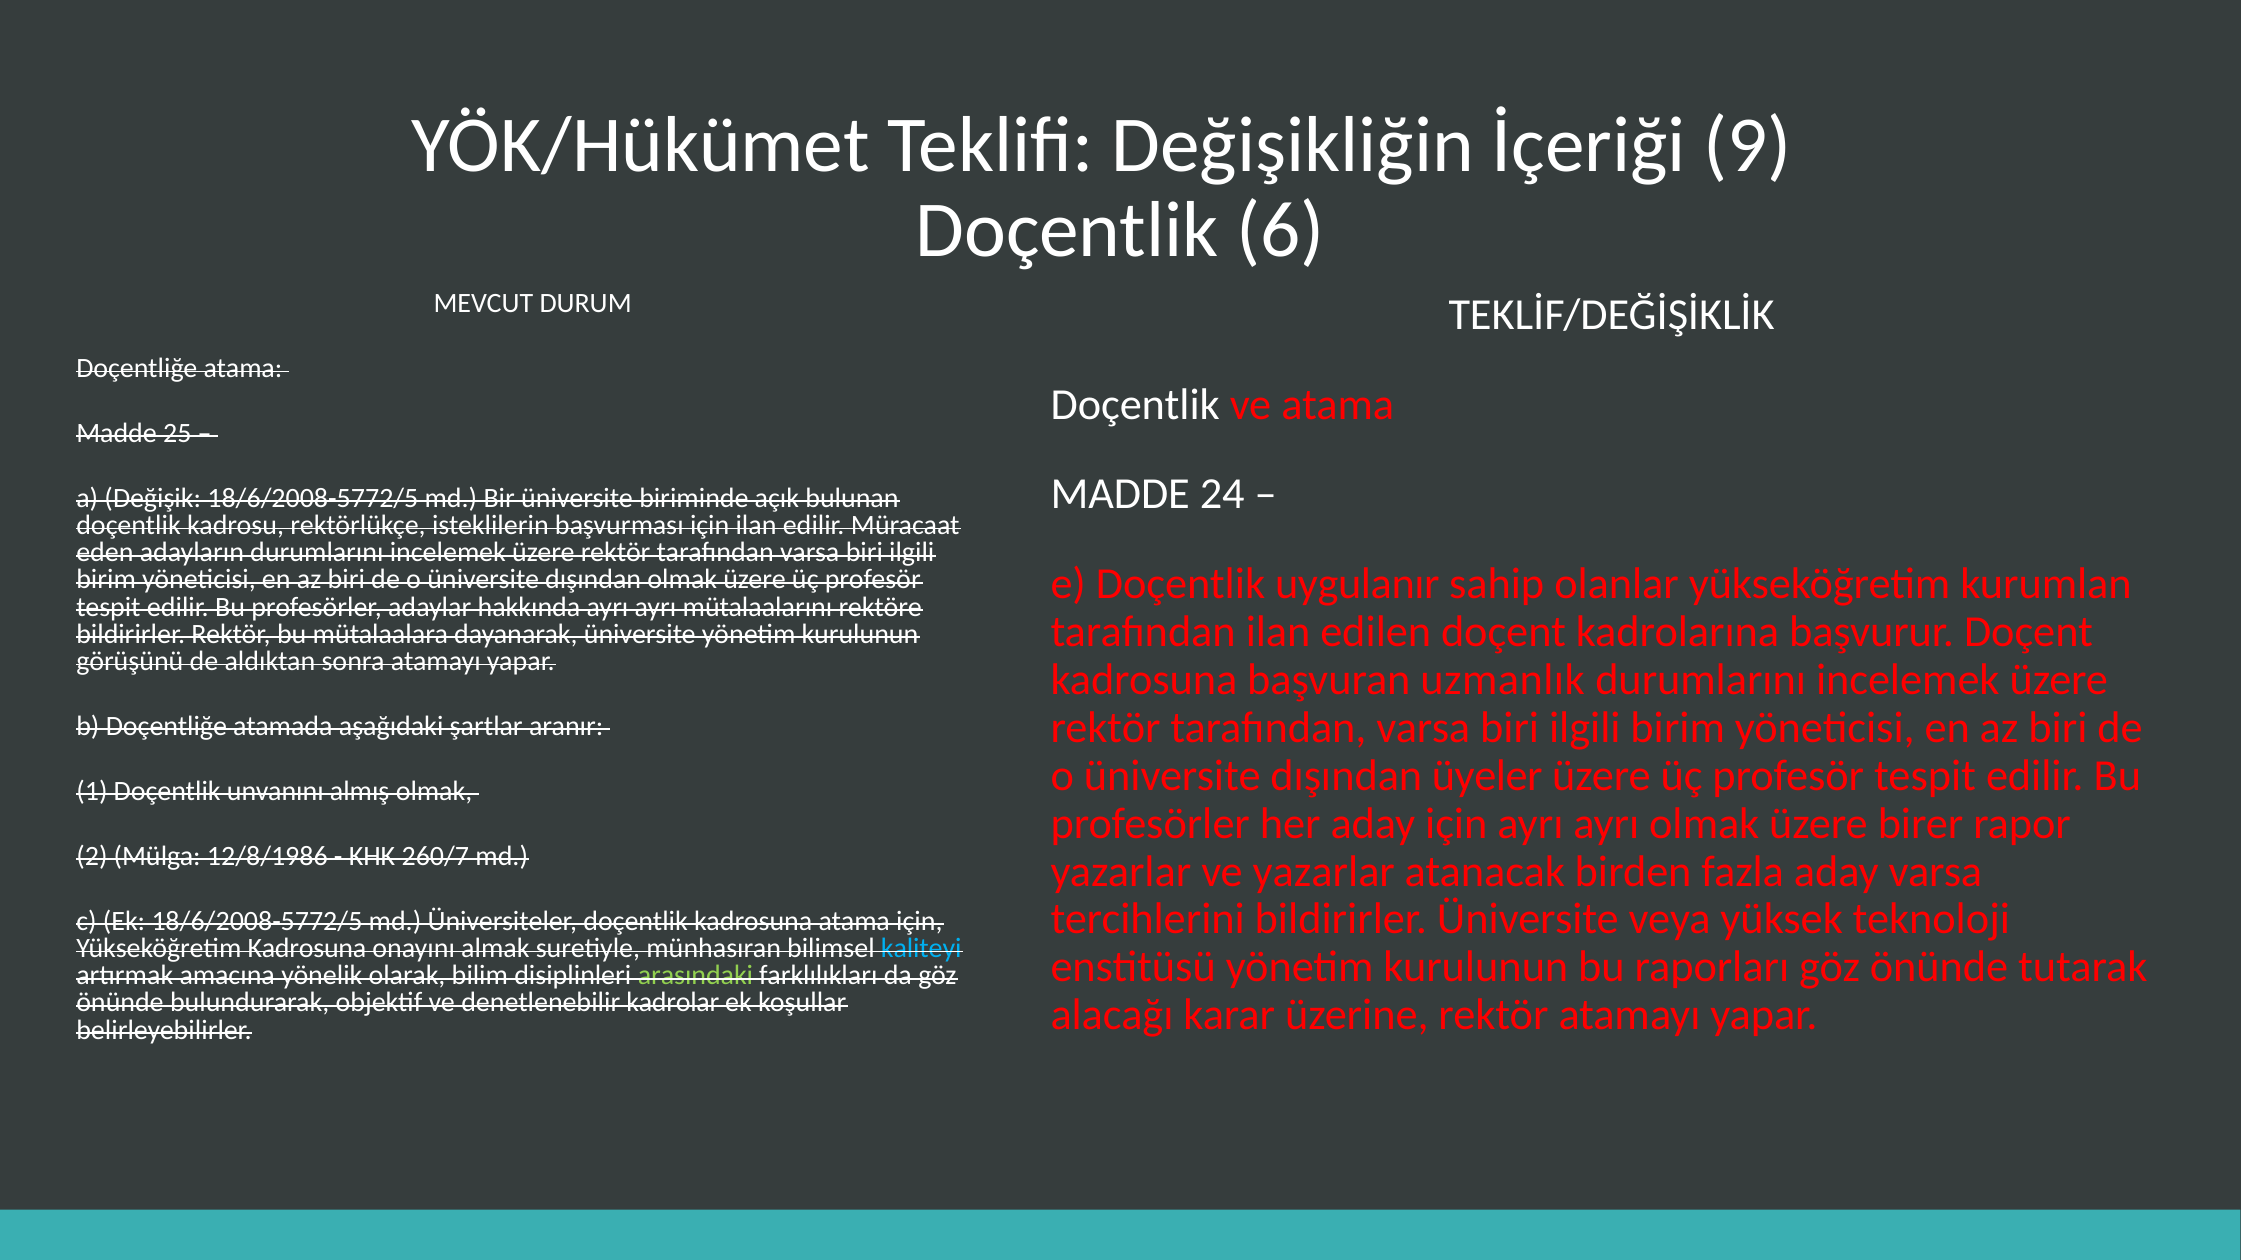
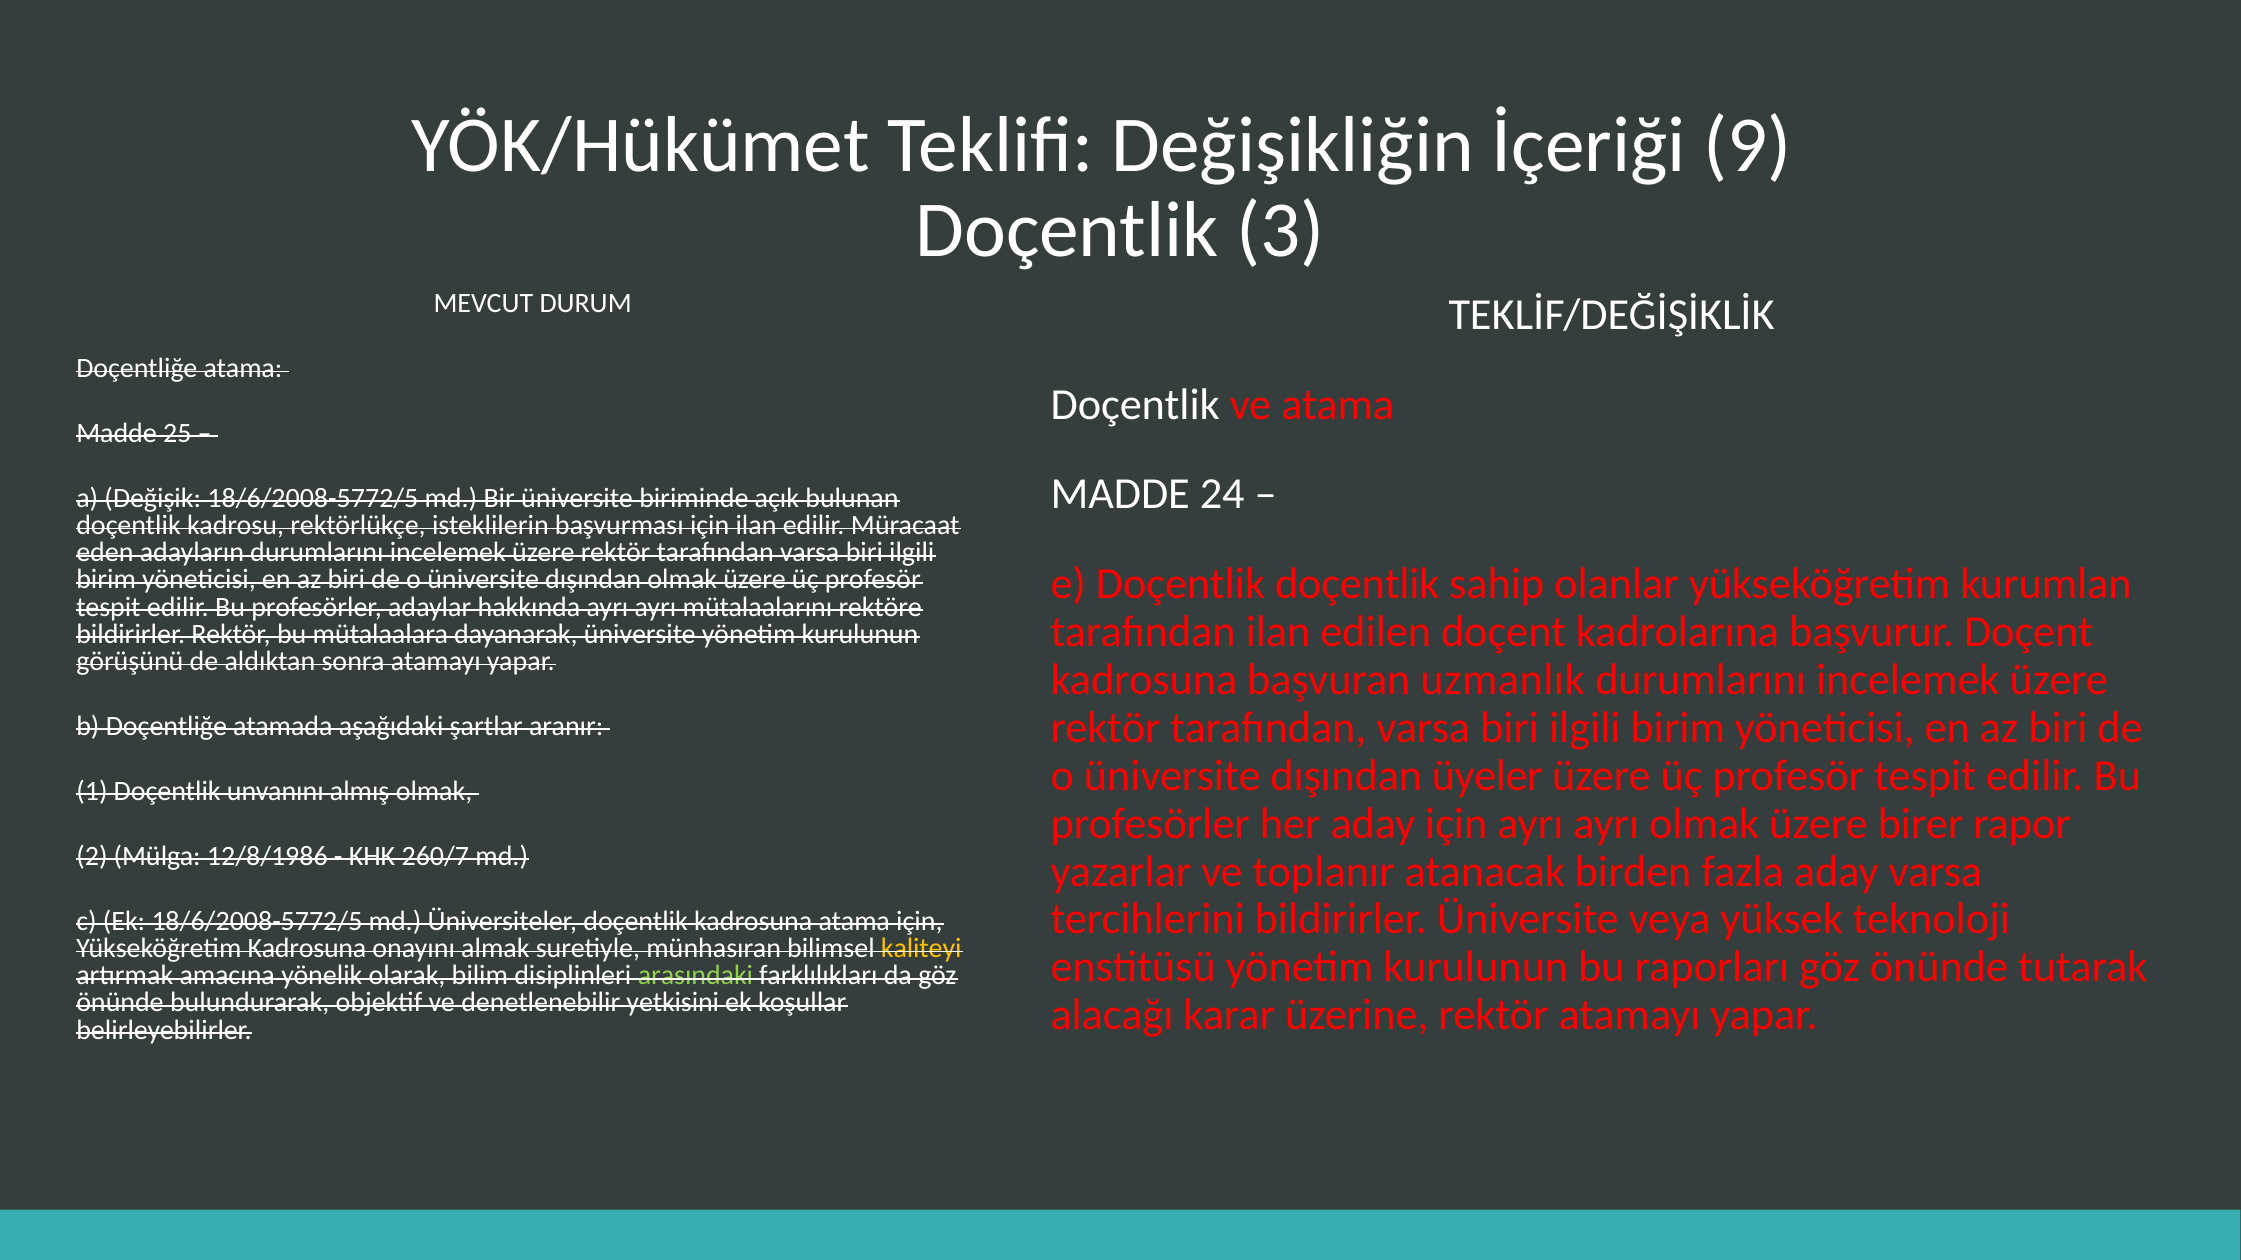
6: 6 -> 3 (1280, 231)
Doçentlik uygulanır: uygulanır -> doçentlik (1357, 584)
ve yazarlar: yazarlar -> toplanır (1324, 872)
kaliteyi colour: light blue -> yellow (921, 949)
kadrolar: kadrolar -> yetkisini (673, 1003)
